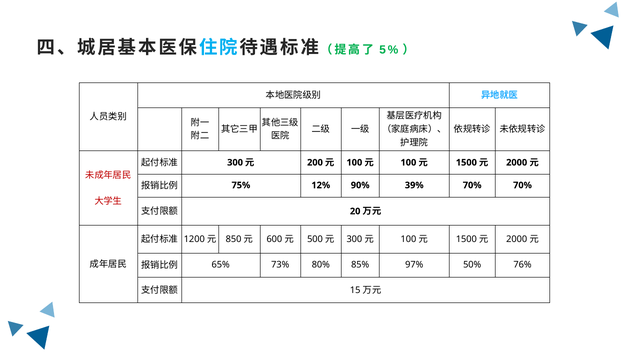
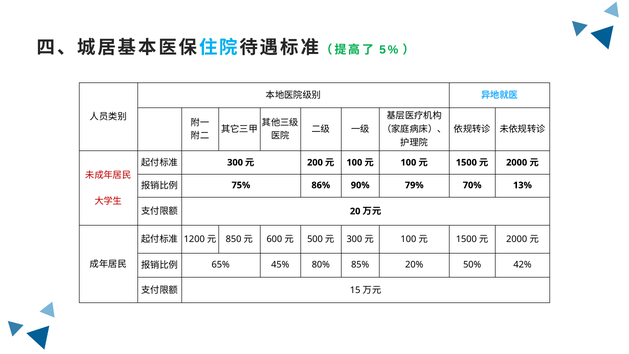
12%: 12% -> 86% (321, 185)
39%: 39% -> 79% (414, 185)
70% 70%: 70% -> 13% (522, 185)
73%: 73% -> 45% (280, 265)
97%: 97% -> 20% (414, 265)
76%: 76% -> 42% (522, 265)
